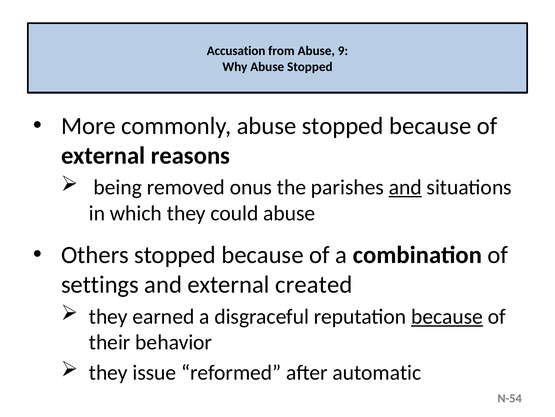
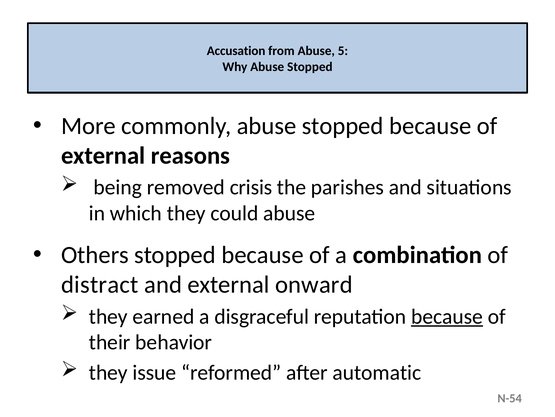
9: 9 -> 5 (343, 51)
onus: onus -> crisis (251, 187)
and underline: present -> none (405, 187)
settings: settings -> distract (100, 284)
created: created -> onward (314, 284)
